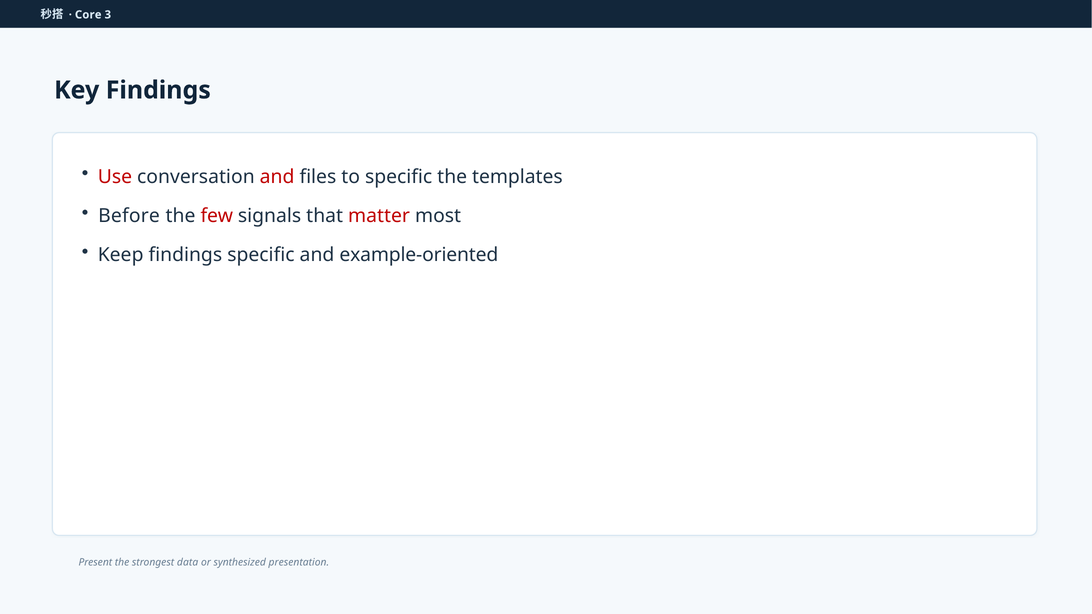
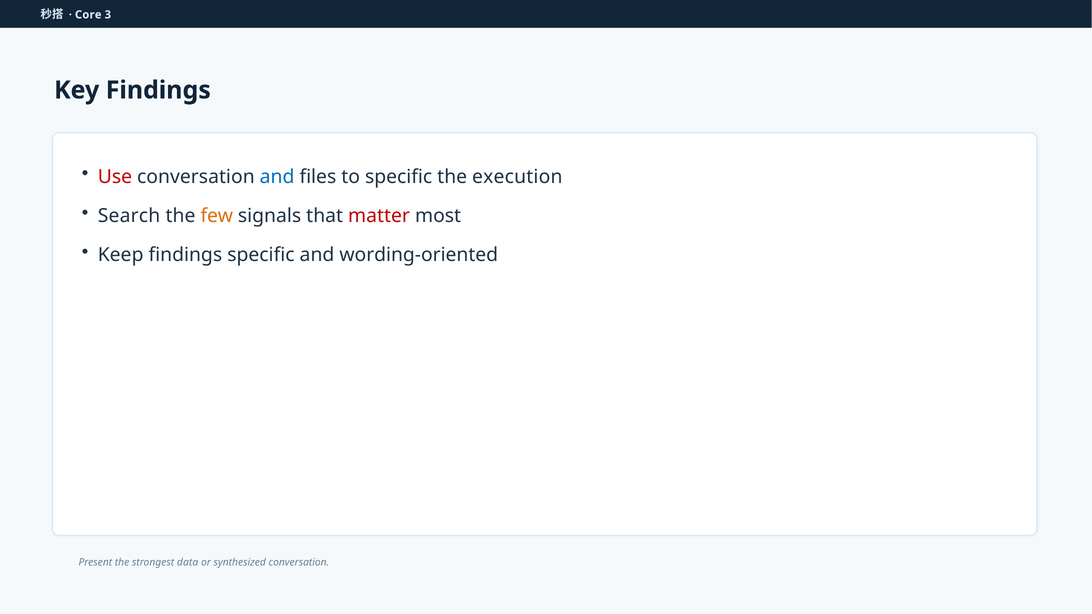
and colour: red -> blue (277, 177)
templates: templates -> execution (517, 177)
Before: Before -> Search (129, 216)
few colour: red -> orange (217, 216)
example-oriented: example-oriented -> wording-oriented (419, 255)
synthesized presentation: presentation -> conversation (299, 563)
